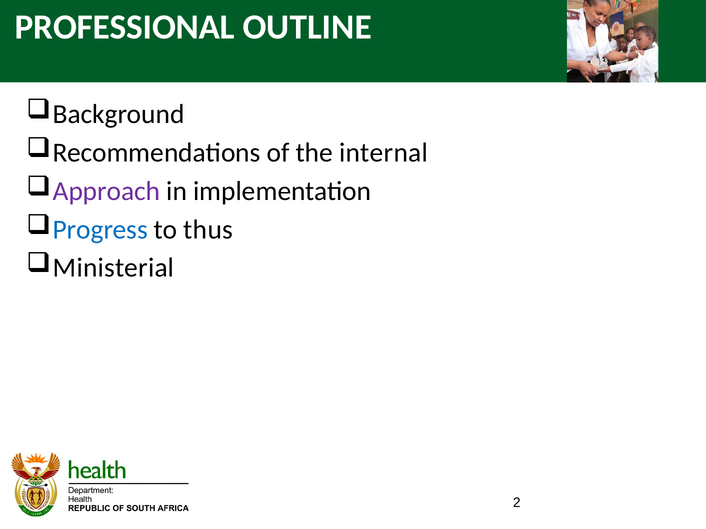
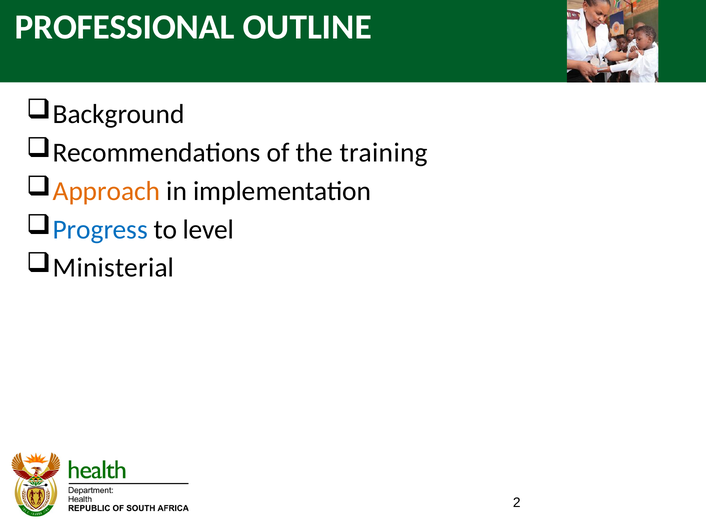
internal: internal -> training (384, 153)
Approach colour: purple -> orange (107, 191)
thus: thus -> level (209, 230)
